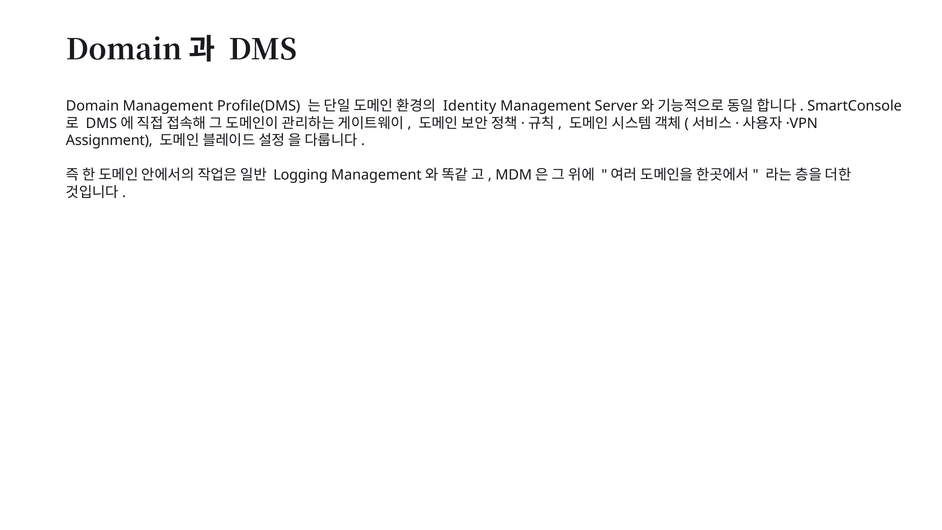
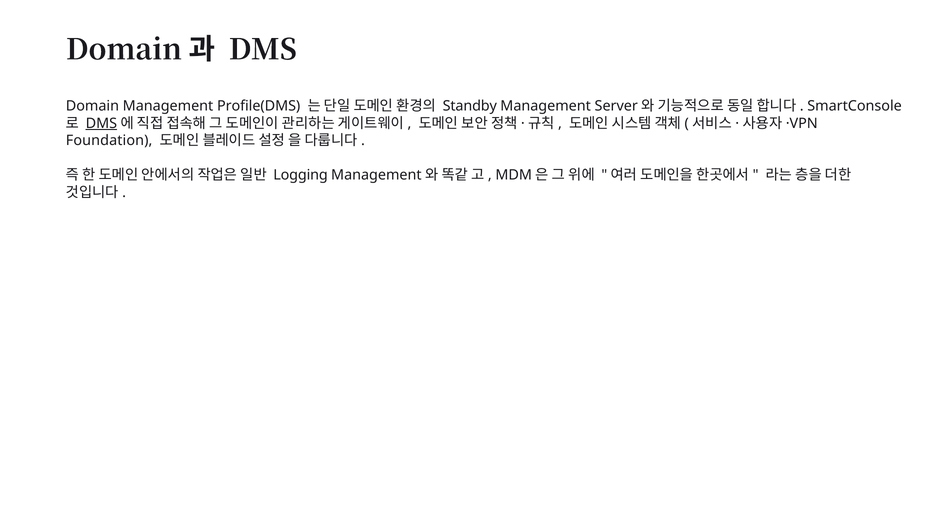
Identity: Identity -> Standby (470, 106)
DMS underline: none -> present (101, 123)
Assignment: Assignment -> Foundation (109, 141)
